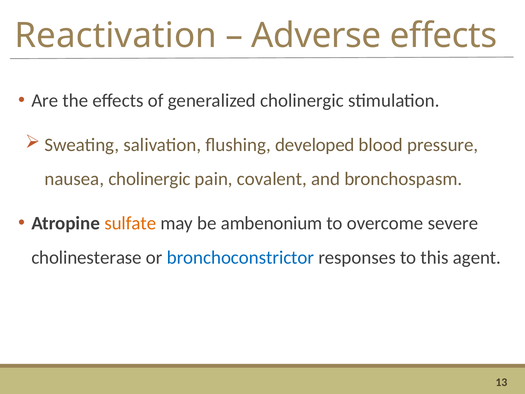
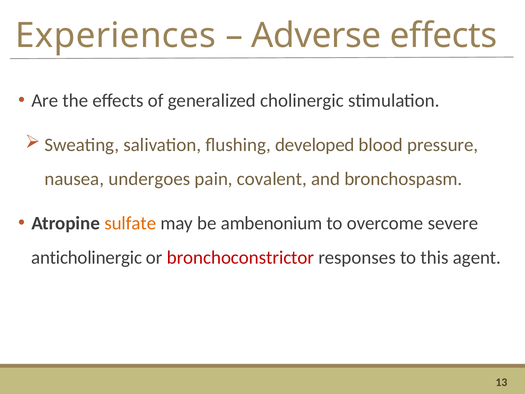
Reactivation: Reactivation -> Experiences (116, 36)
nausea cholinergic: cholinergic -> undergoes (149, 179)
cholinesterase: cholinesterase -> anticholinergic (87, 257)
bronchoconstrictor colour: blue -> red (240, 257)
